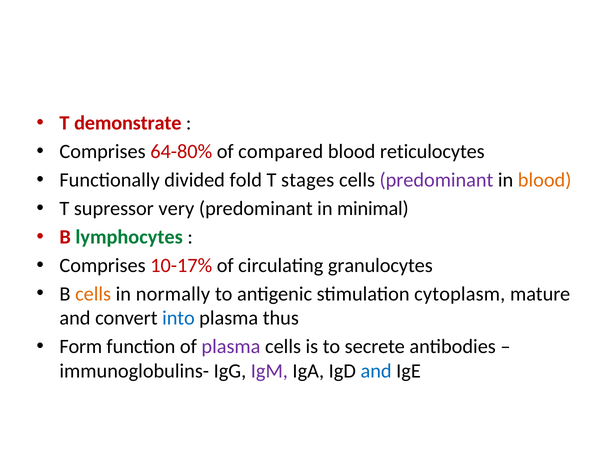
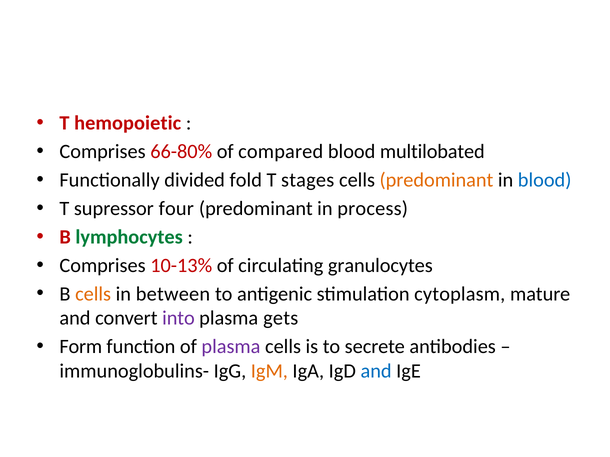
demonstrate: demonstrate -> hemopoietic (128, 123)
64-80%: 64-80% -> 66-80% (181, 152)
reticulocytes: reticulocytes -> multilobated (432, 152)
predominant colour: purple -> orange (436, 180)
blood colour: orange -> blue (545, 180)
very: very -> four (176, 209)
minimal: minimal -> process (373, 209)
10-17%: 10-17% -> 10-13% (181, 266)
normally: normally -> between (173, 294)
into colour: blue -> purple (179, 319)
thus: thus -> gets (281, 319)
IgM colour: purple -> orange (269, 371)
